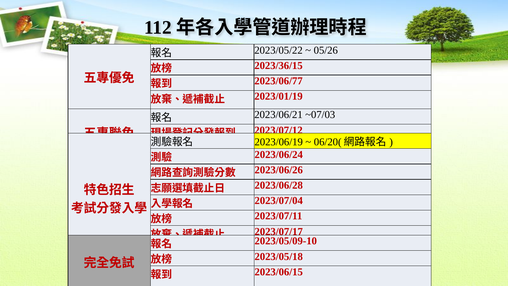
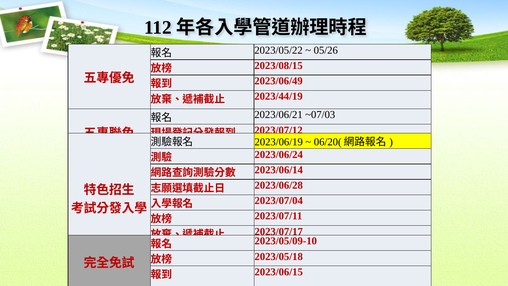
2023/36/15: 2023/36/15 -> 2023/08/15 (279, 66)
2023/06/77: 2023/06/77 -> 2023/06/49 (279, 81)
2023/01/19: 2023/01/19 -> 2023/44/19 (279, 96)
2023/06/26: 2023/06/26 -> 2023/06/14 (279, 170)
